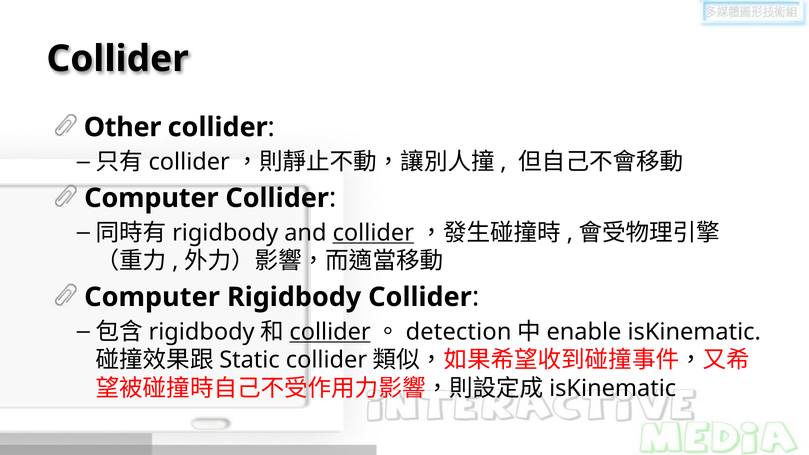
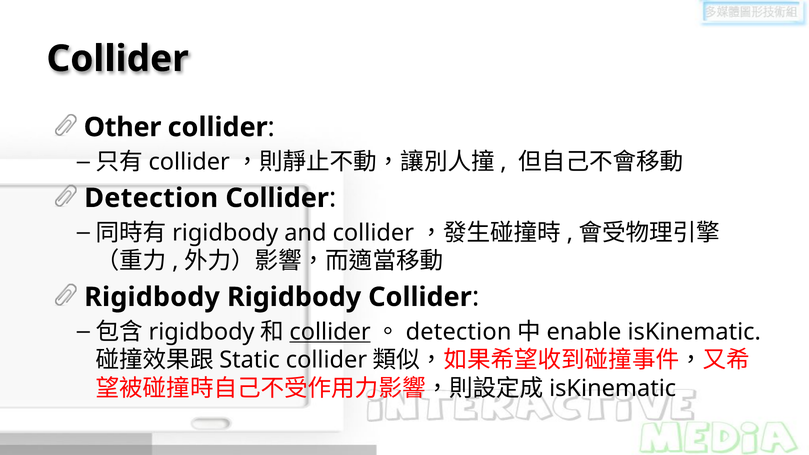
Computer: Computer -> Detection (151, 198)
collider underline: present -> none (373, 233)
Computer: Computer -> Rigidbody (152, 297)
